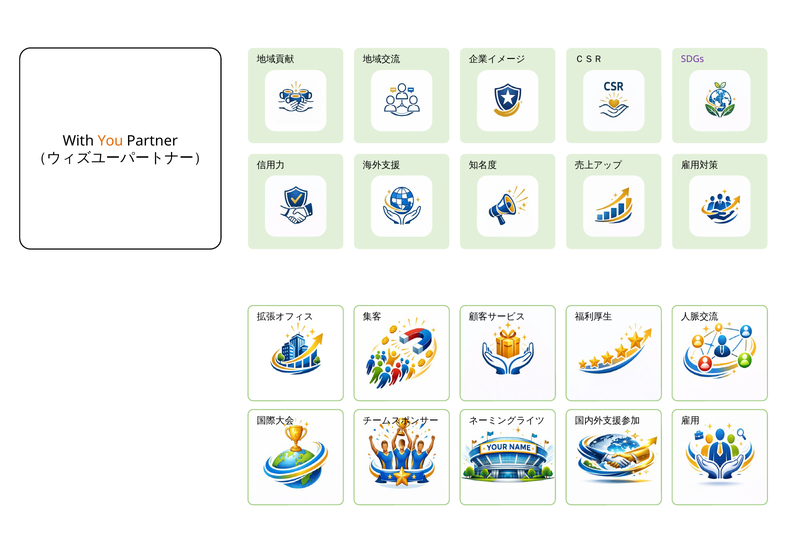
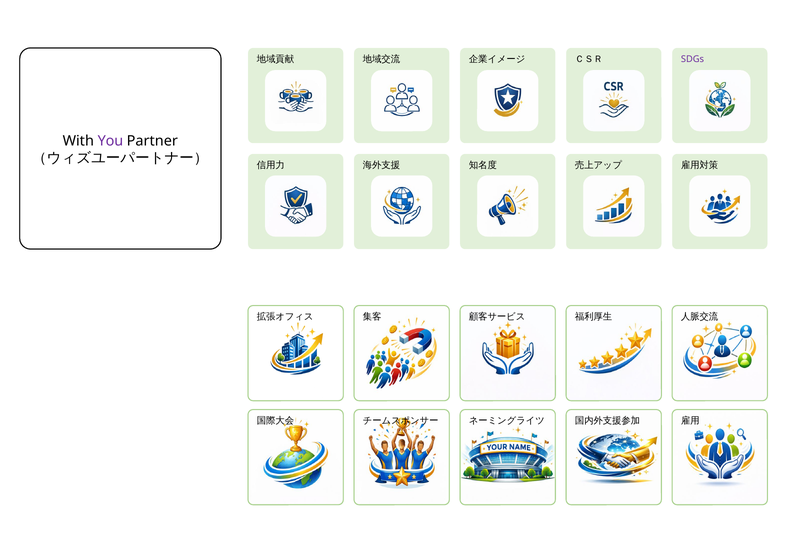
You colour: orange -> purple (110, 141)
